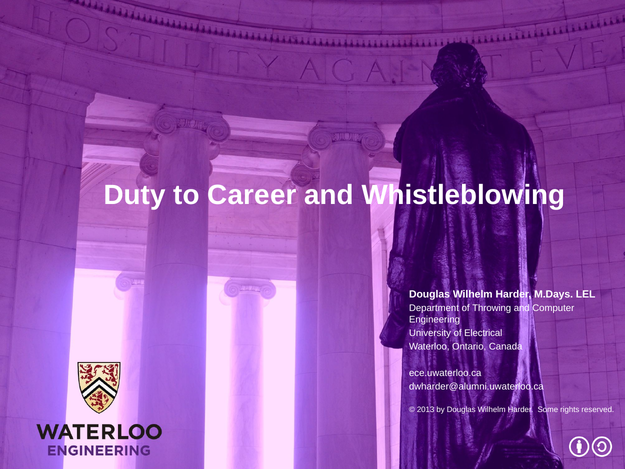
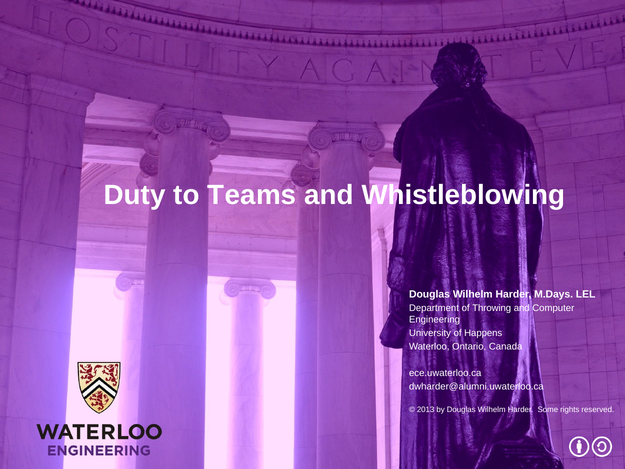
Career: Career -> Teams (252, 195)
Electrical: Electrical -> Happens (483, 333)
